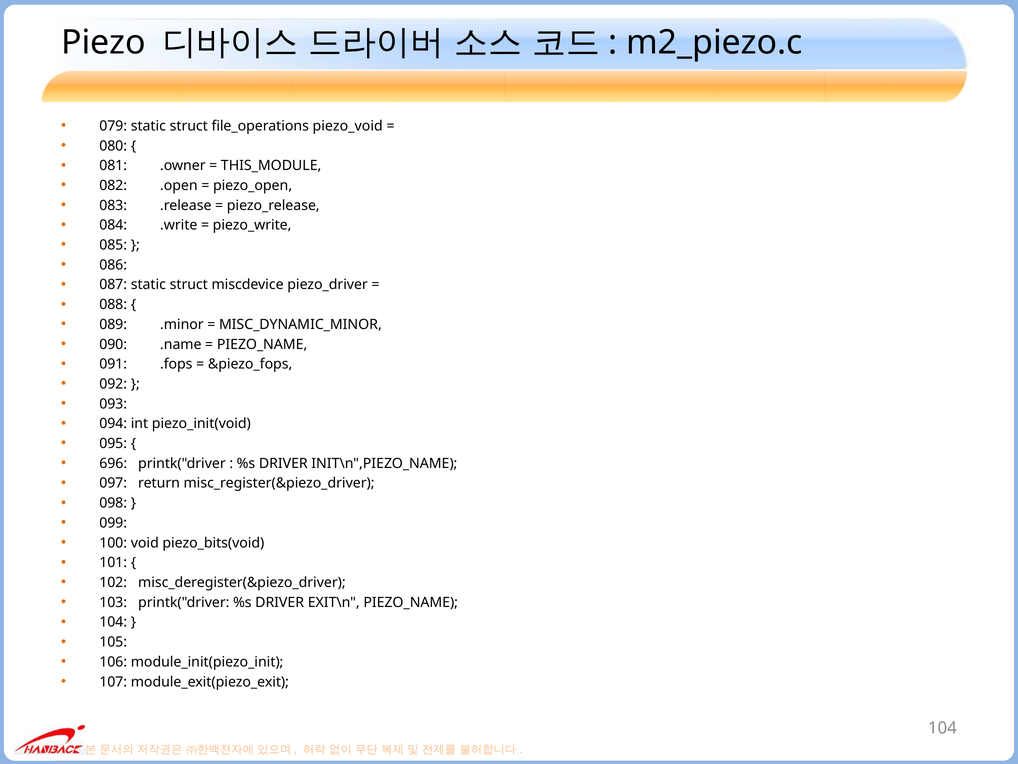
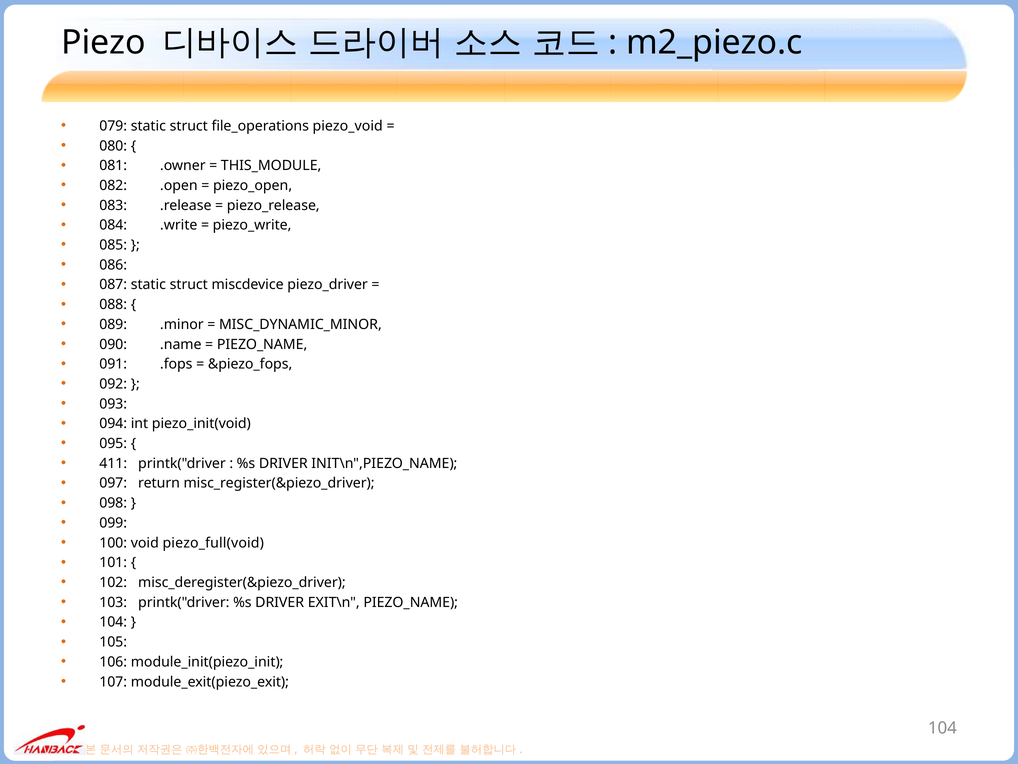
696: 696 -> 411 (113, 463)
piezo_bits(void: piezo_bits(void -> piezo_full(void (213, 543)
